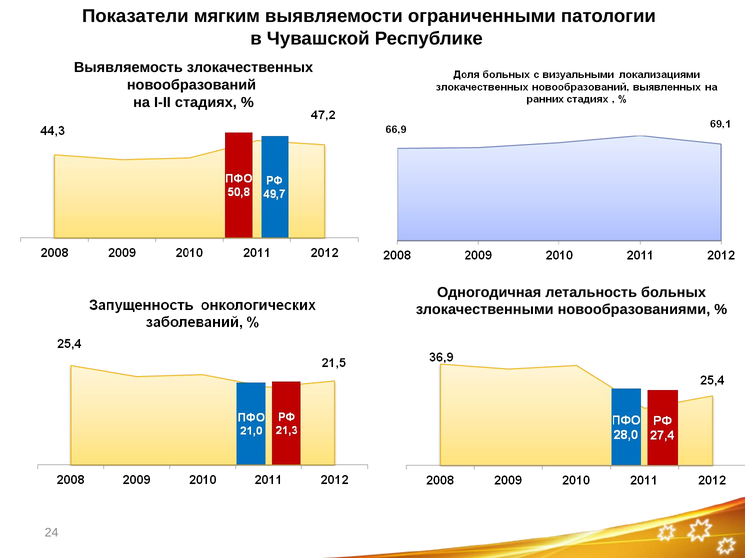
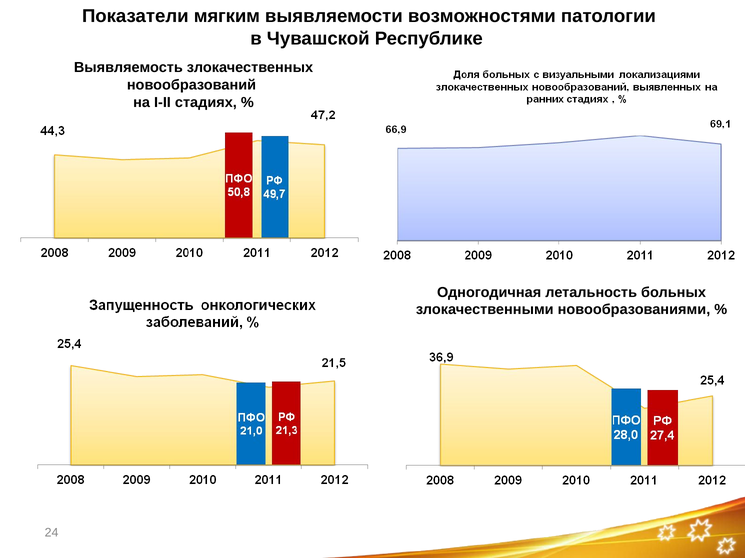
ограниченными: ограниченными -> возможностями (482, 16)
